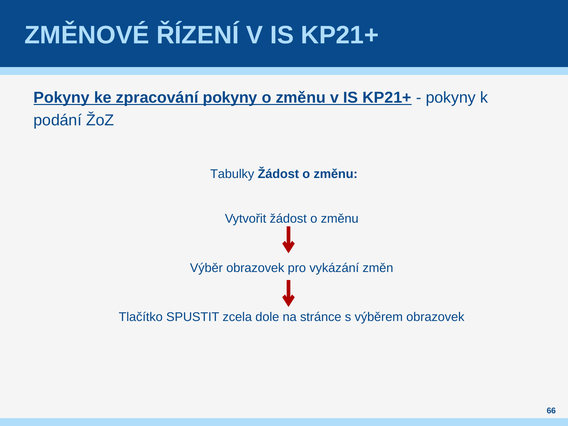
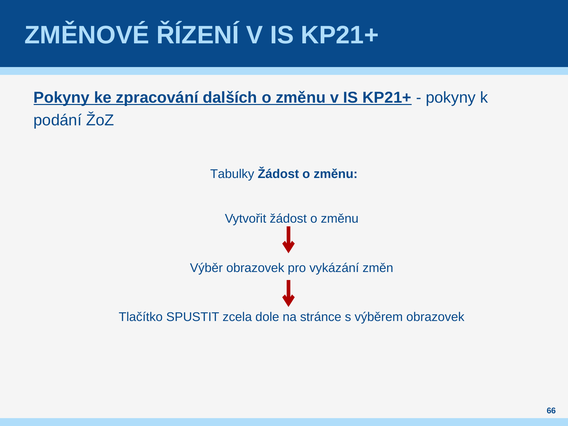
zpracování pokyny: pokyny -> dalších (230, 98)
